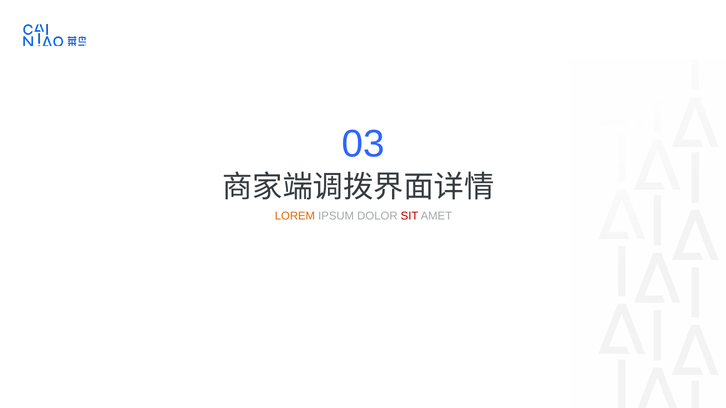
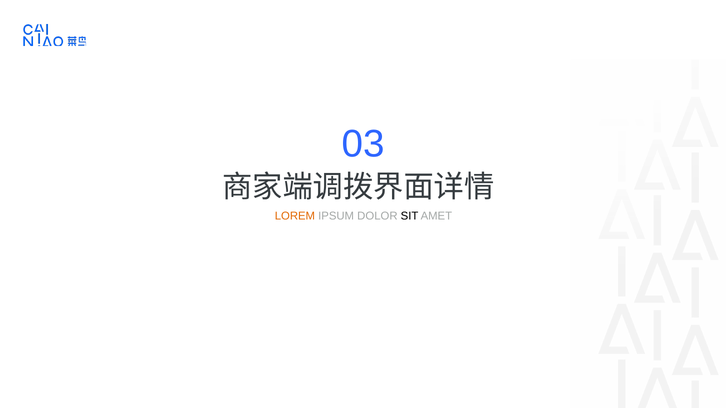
SIT colour: red -> black (410, 216)
